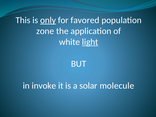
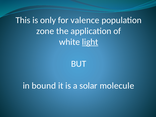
only underline: present -> none (48, 20)
favored: favored -> valence (85, 20)
invoke: invoke -> bound (44, 86)
